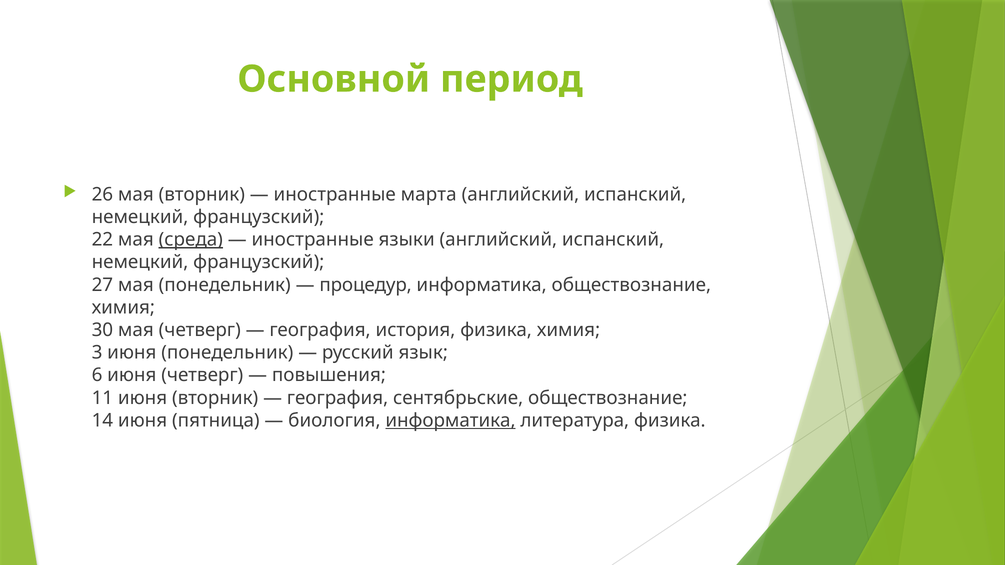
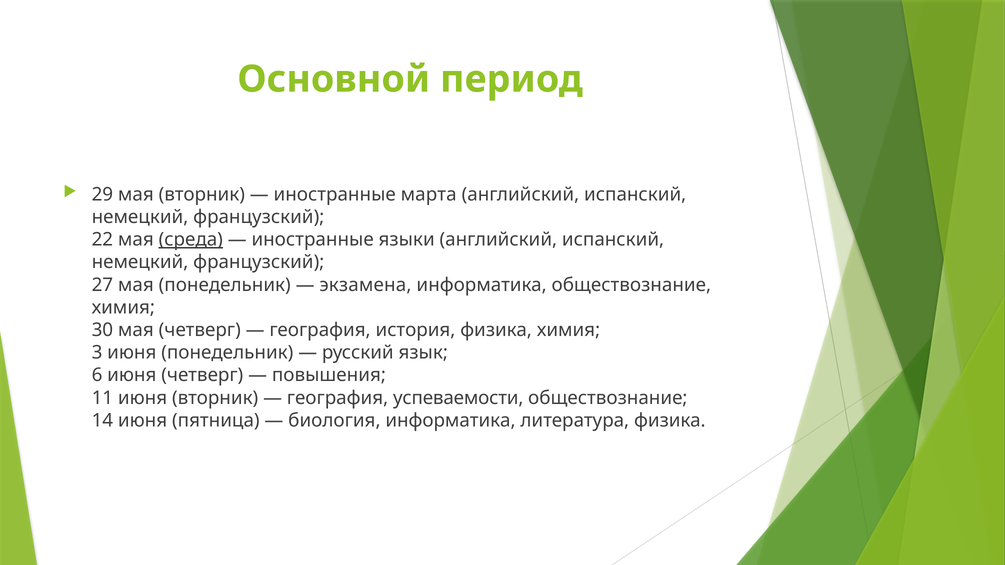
26: 26 -> 29 (102, 195)
процедур: процедур -> экзамена (365, 285)
сентябрьские: сентябрьские -> успеваемости (458, 398)
информатика underline: present -> none (451, 421)
